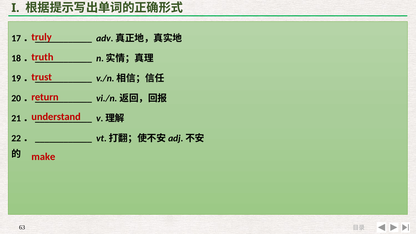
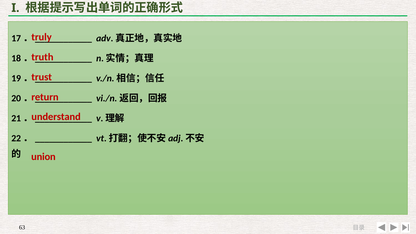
make: make -> union (43, 157)
